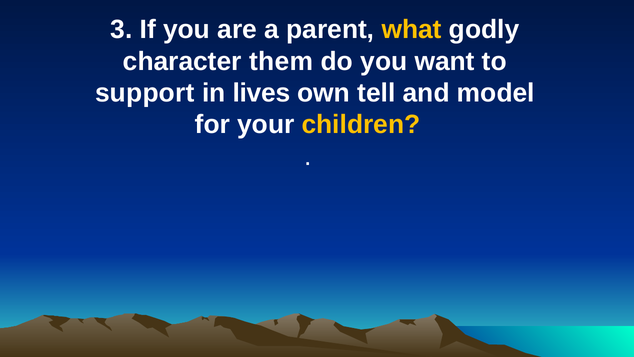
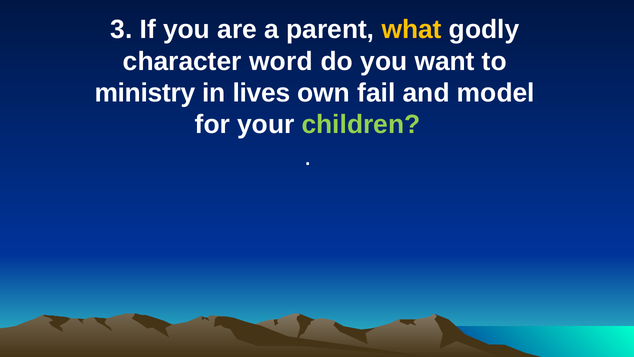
them: them -> word (281, 61)
support: support -> ministry (145, 93)
tell: tell -> fail (376, 93)
children colour: yellow -> light green (361, 125)
